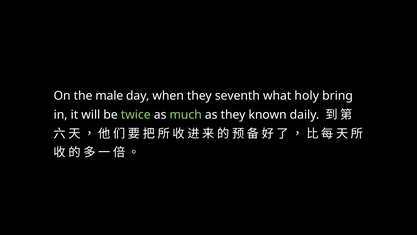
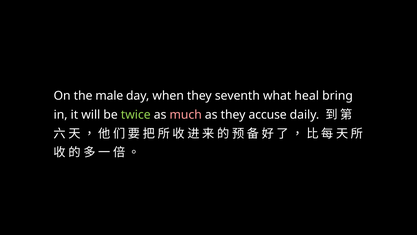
holy: holy -> heal (307, 96)
much colour: light green -> pink (186, 114)
known: known -> accuse (268, 114)
